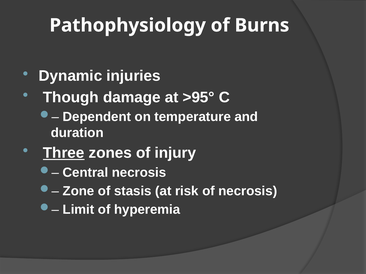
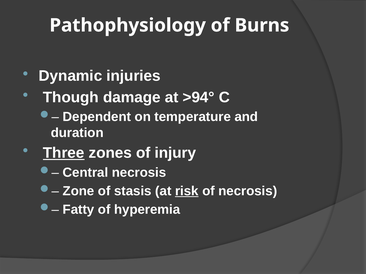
>95°: >95° -> >94° (199, 97)
risk underline: none -> present (187, 191)
Limit: Limit -> Fatty (78, 210)
